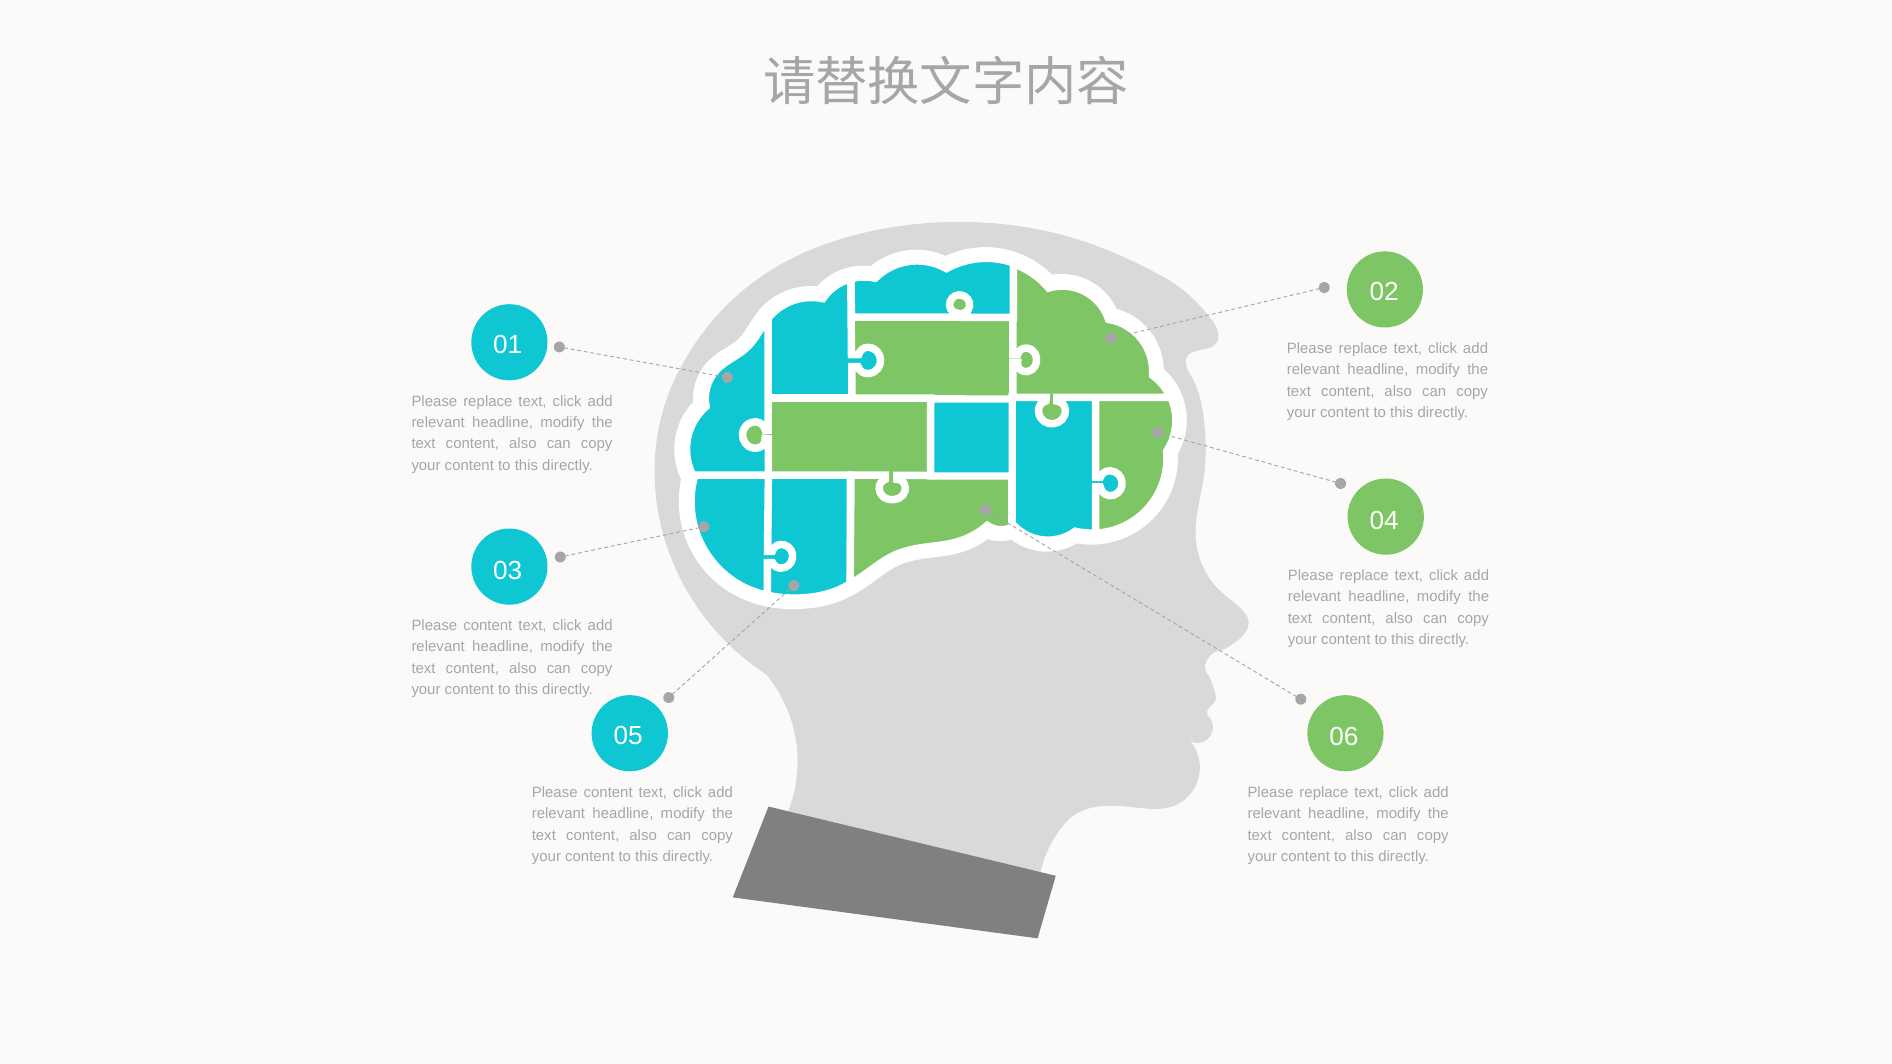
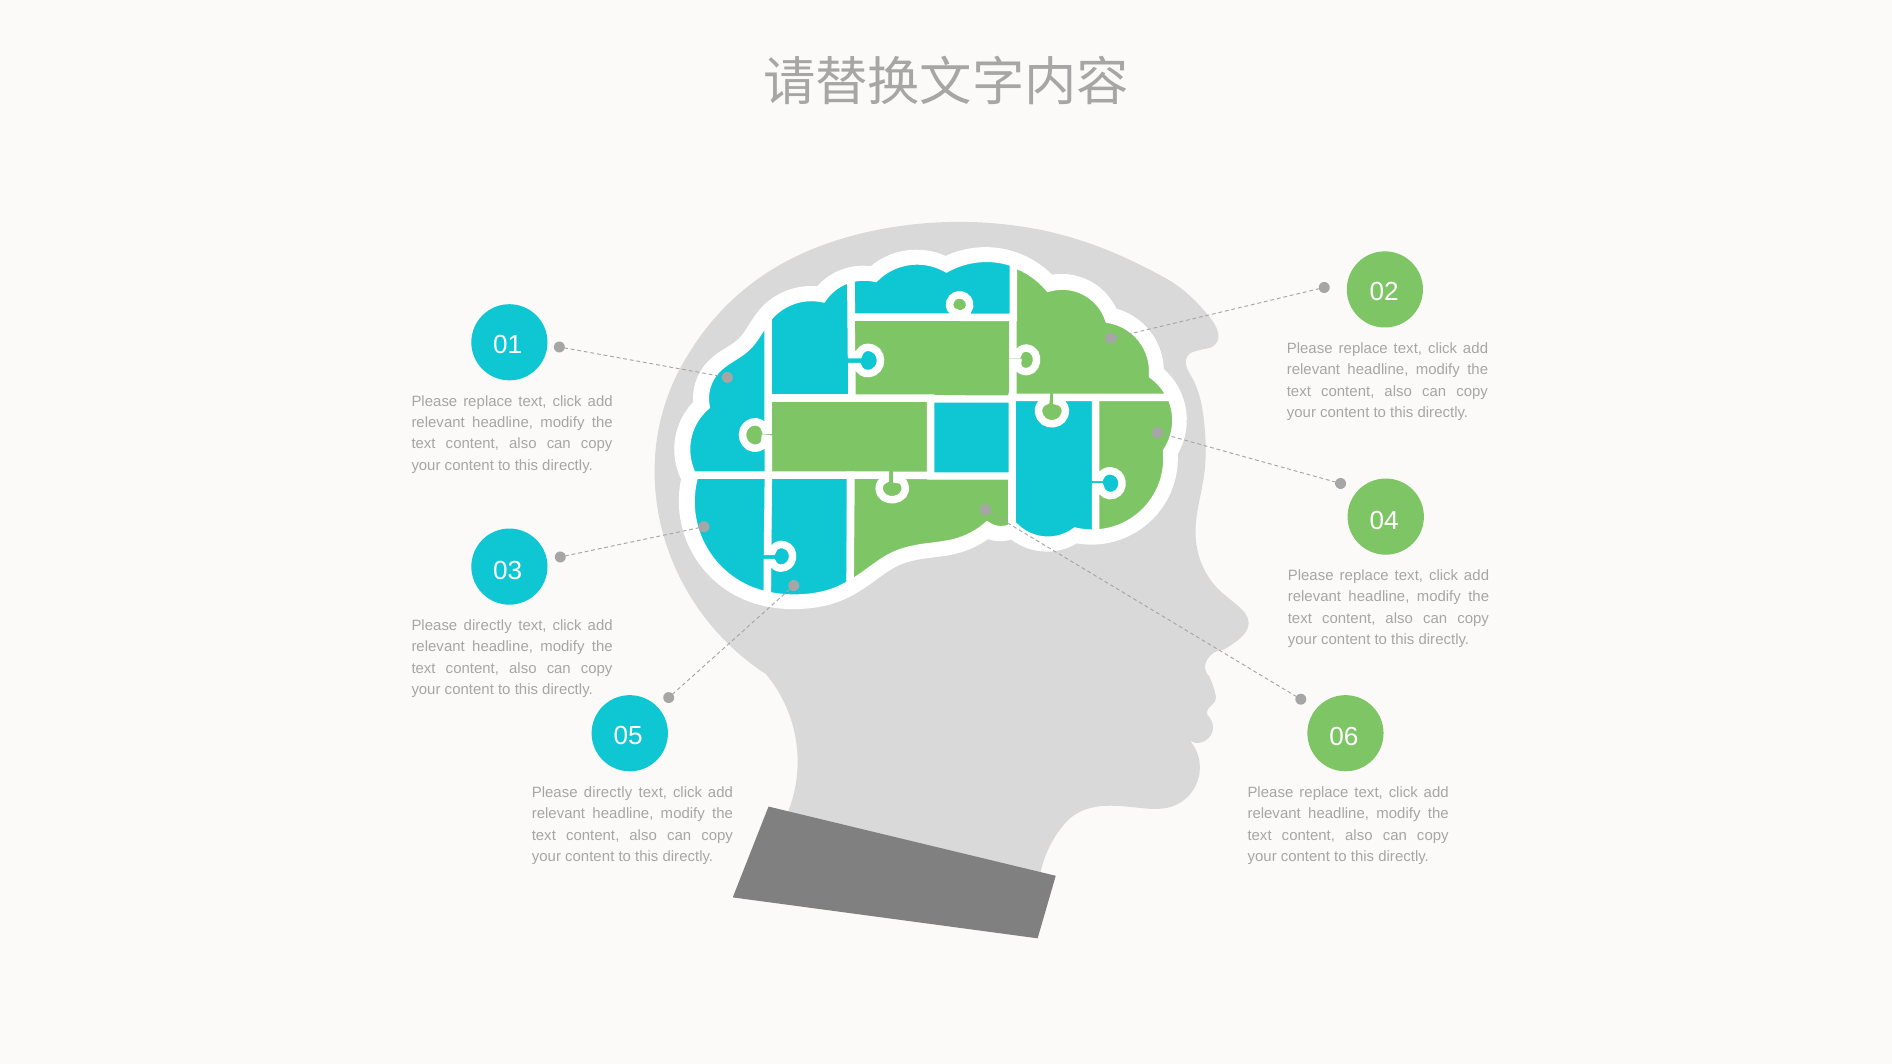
content: content -> directly (488, 626)
content: content -> directly (608, 792)
